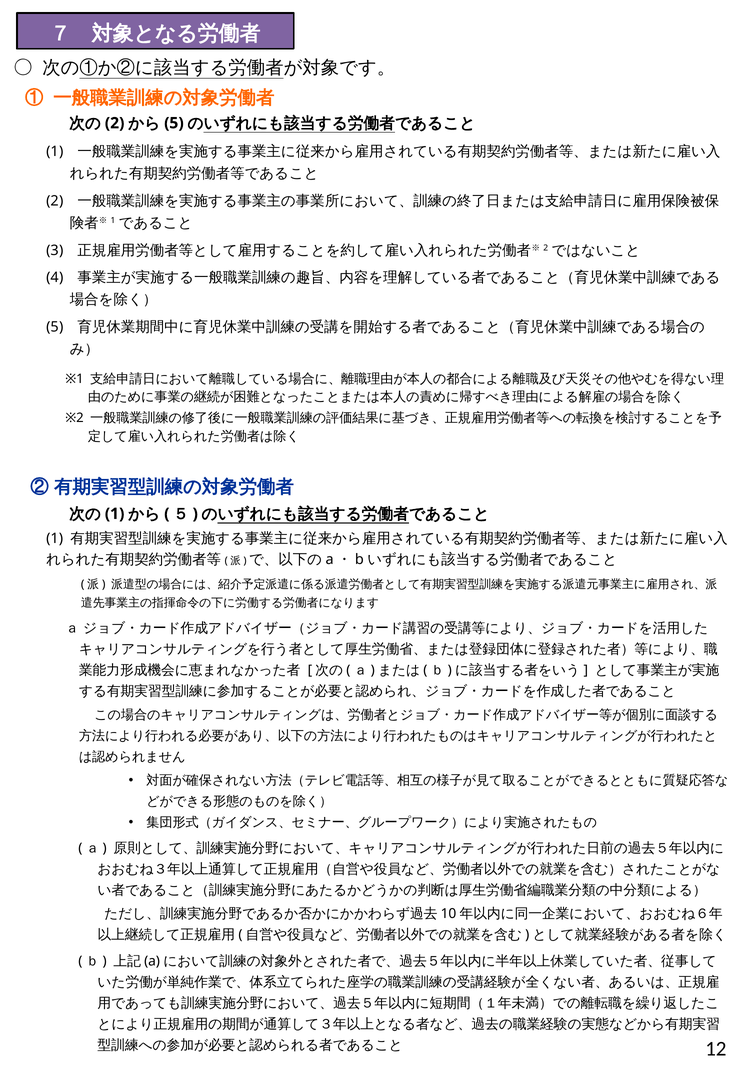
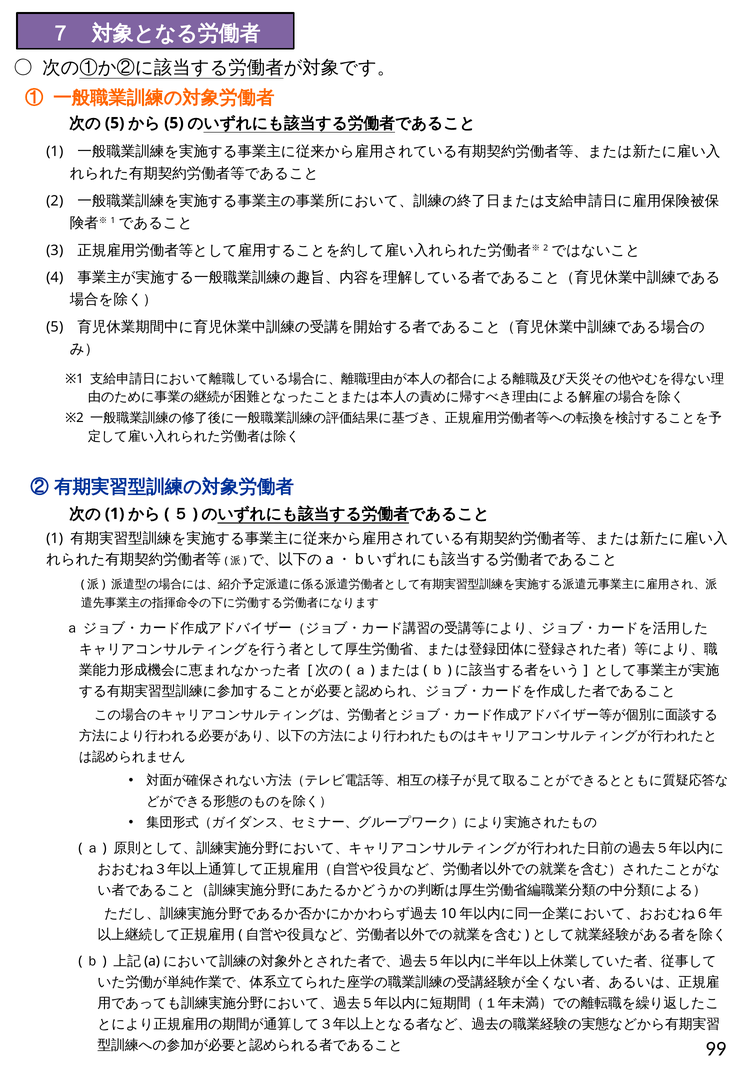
2: 2 -> 5 (115, 123)
12: 12 -> 99 (716, 1049)
